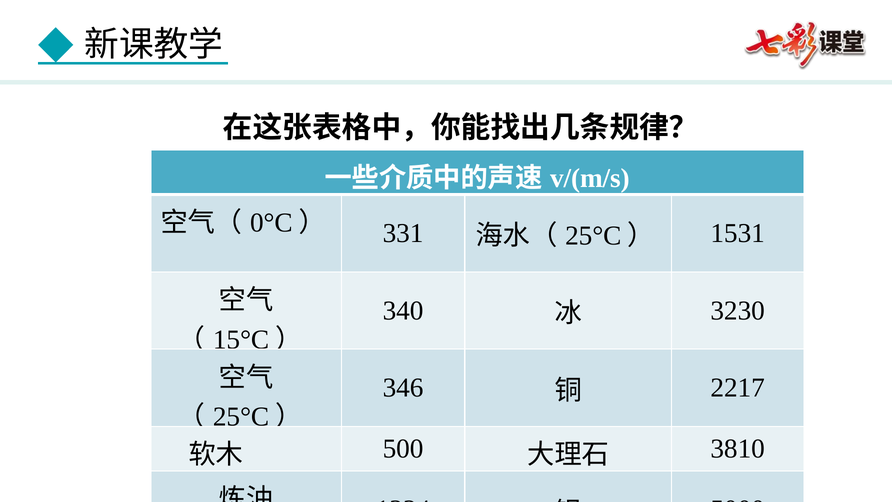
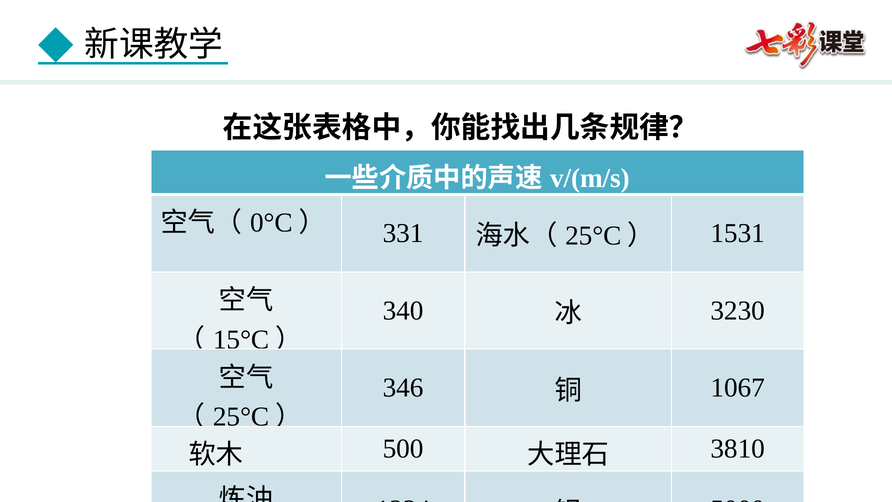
2217: 2217 -> 1067 (738, 388)
